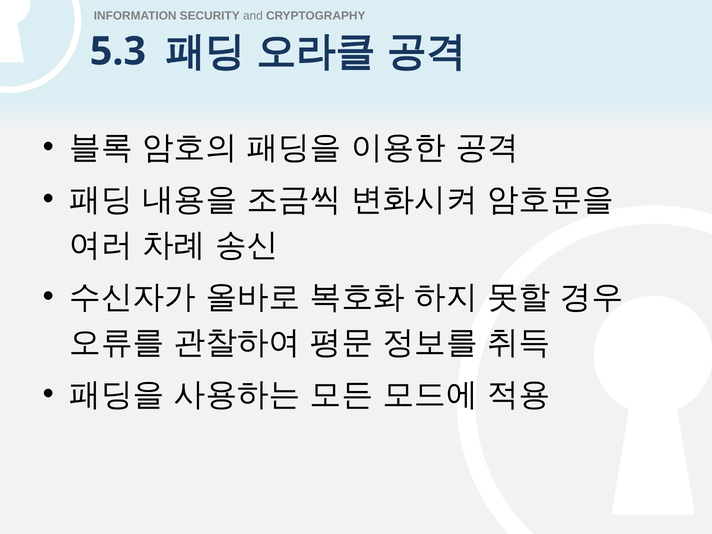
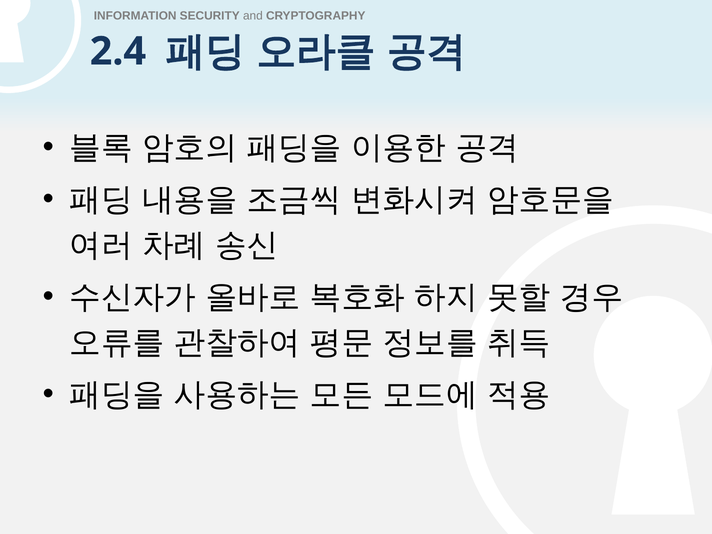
5.3: 5.3 -> 2.4 (118, 51)
